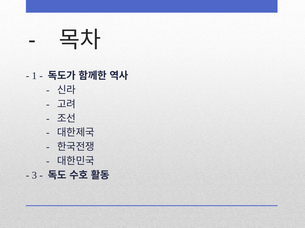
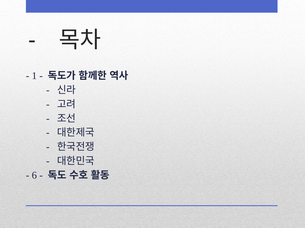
3: 3 -> 6 (34, 176)
